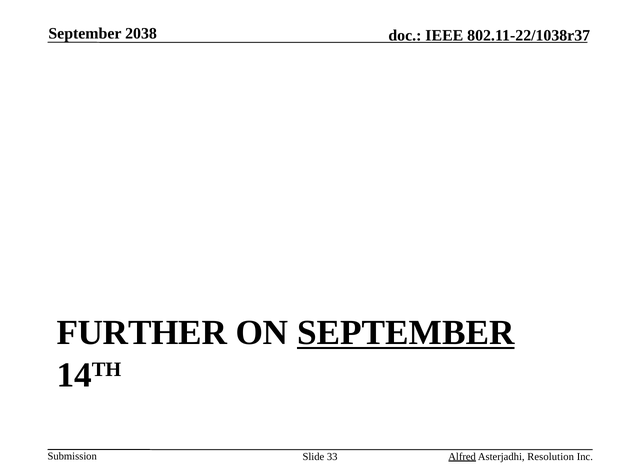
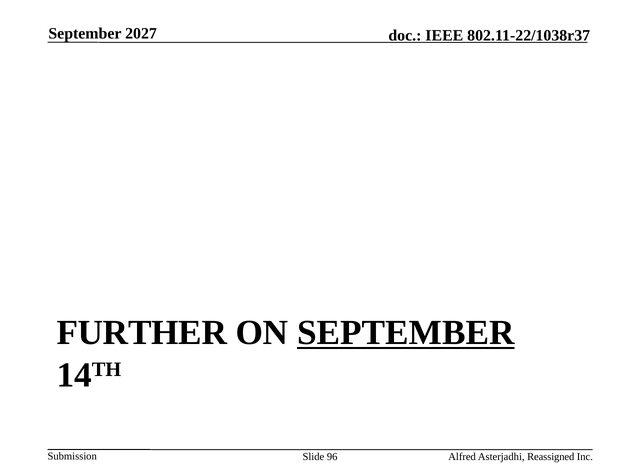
2038: 2038 -> 2027 (141, 34)
33: 33 -> 96 (332, 457)
Alfred underline: present -> none (462, 457)
Resolution: Resolution -> Reassigned (551, 457)
